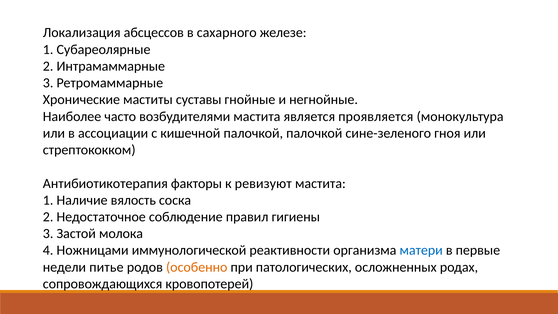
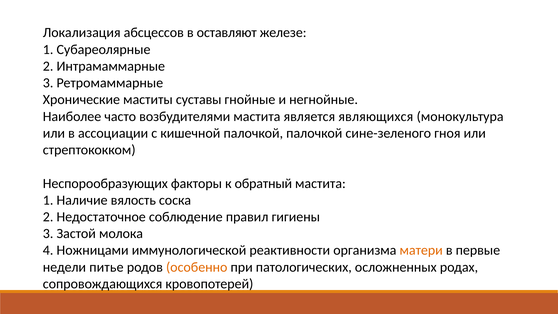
сахарного: сахарного -> оставляют (227, 33)
проявляется: проявляется -> являющихся (376, 116)
Антибиотикотерапия: Антибиотикотерапия -> Неспорообразующих (105, 183)
ревизуют: ревизуют -> обратный (263, 183)
матери colour: blue -> orange (421, 250)
